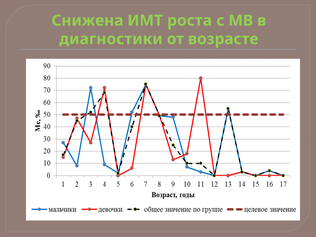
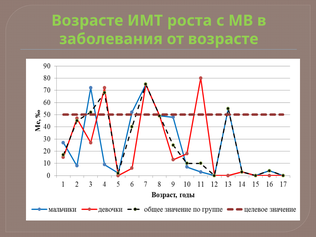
Снижена: Снижена -> Возрасте (87, 21)
диагностики: диагностики -> заболевания (111, 39)
